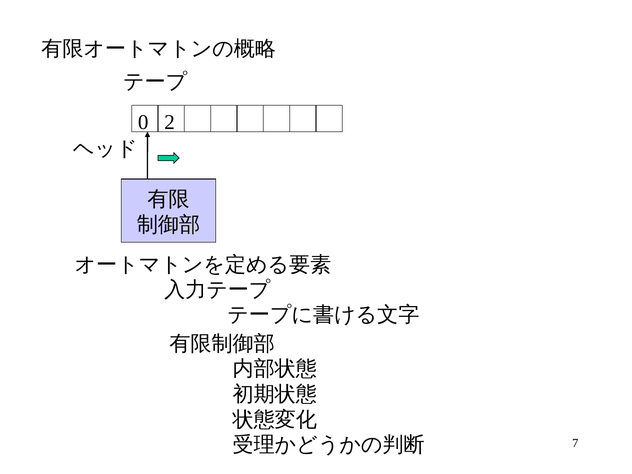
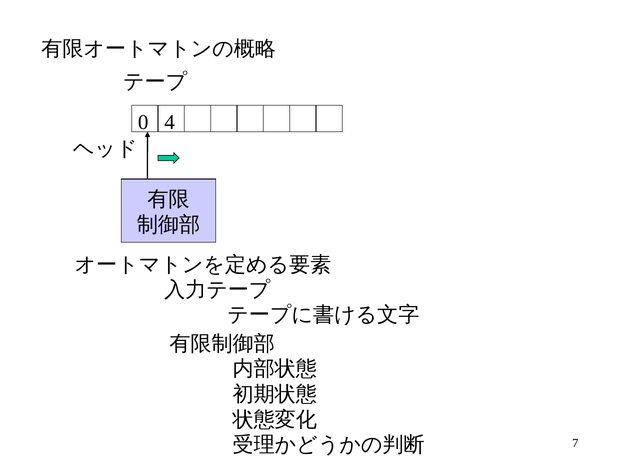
2: 2 -> 4 (170, 123)
